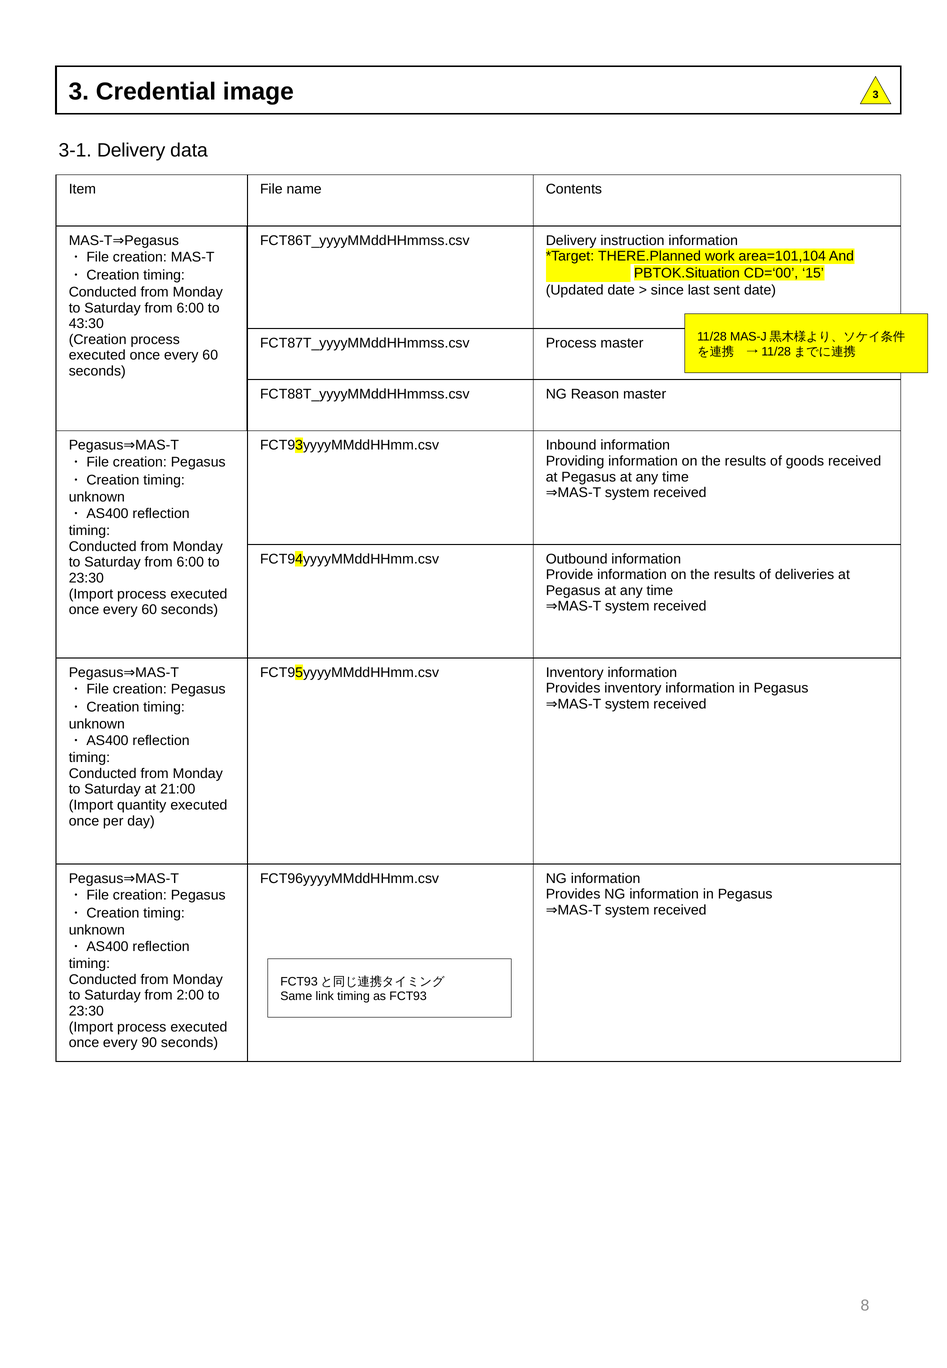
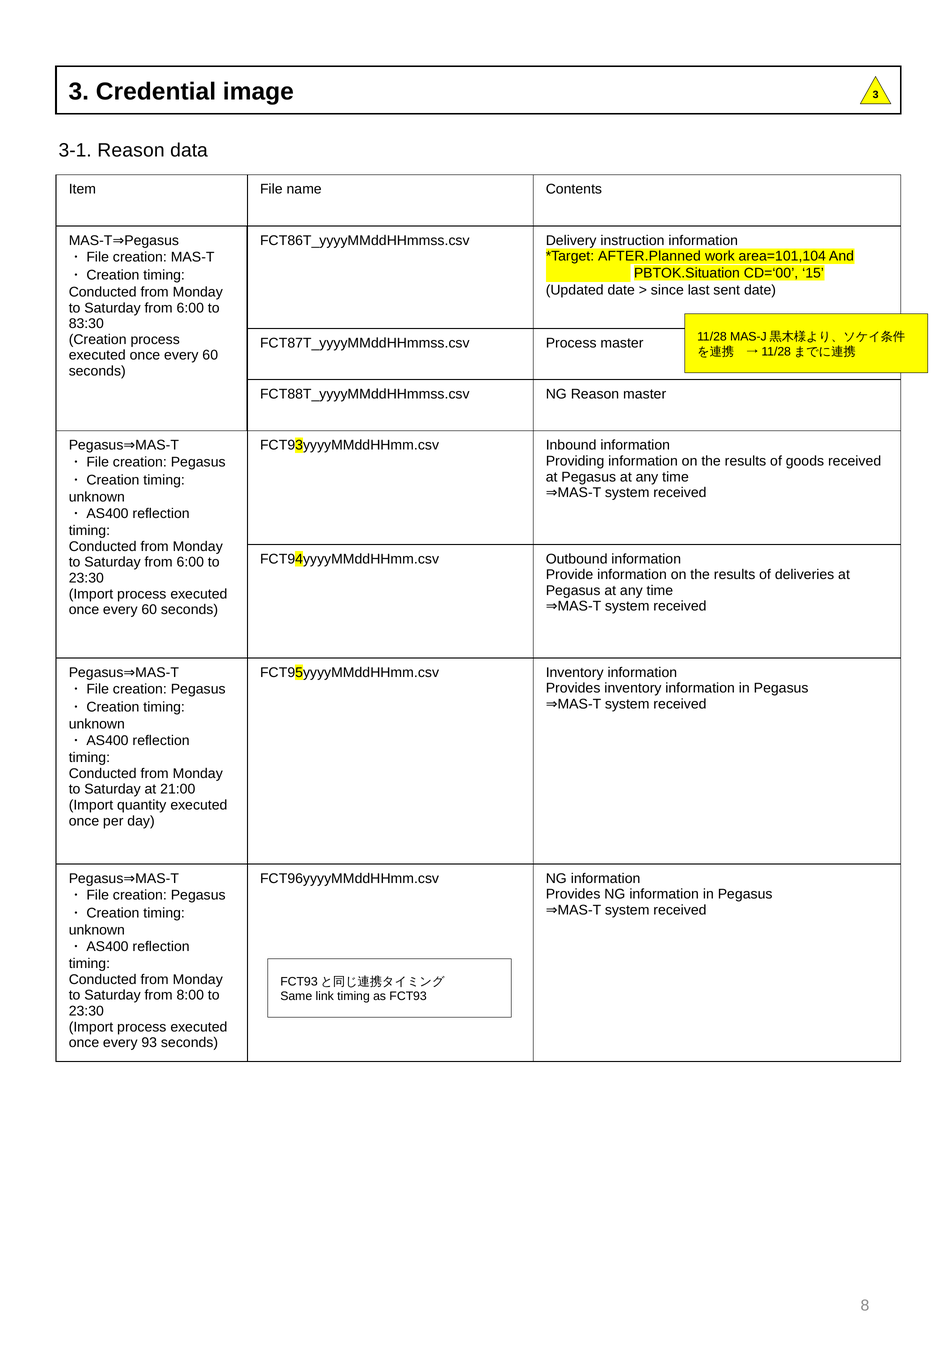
3-1 Delivery: Delivery -> Reason (131, 150)
THERE.Planned: THERE.Planned -> AFTER.Planned (649, 256)
43:30: 43:30 -> 83:30 (86, 324)
2:00: 2:00 -> 8:00 (190, 995)
90: 90 -> 93 (149, 1043)
